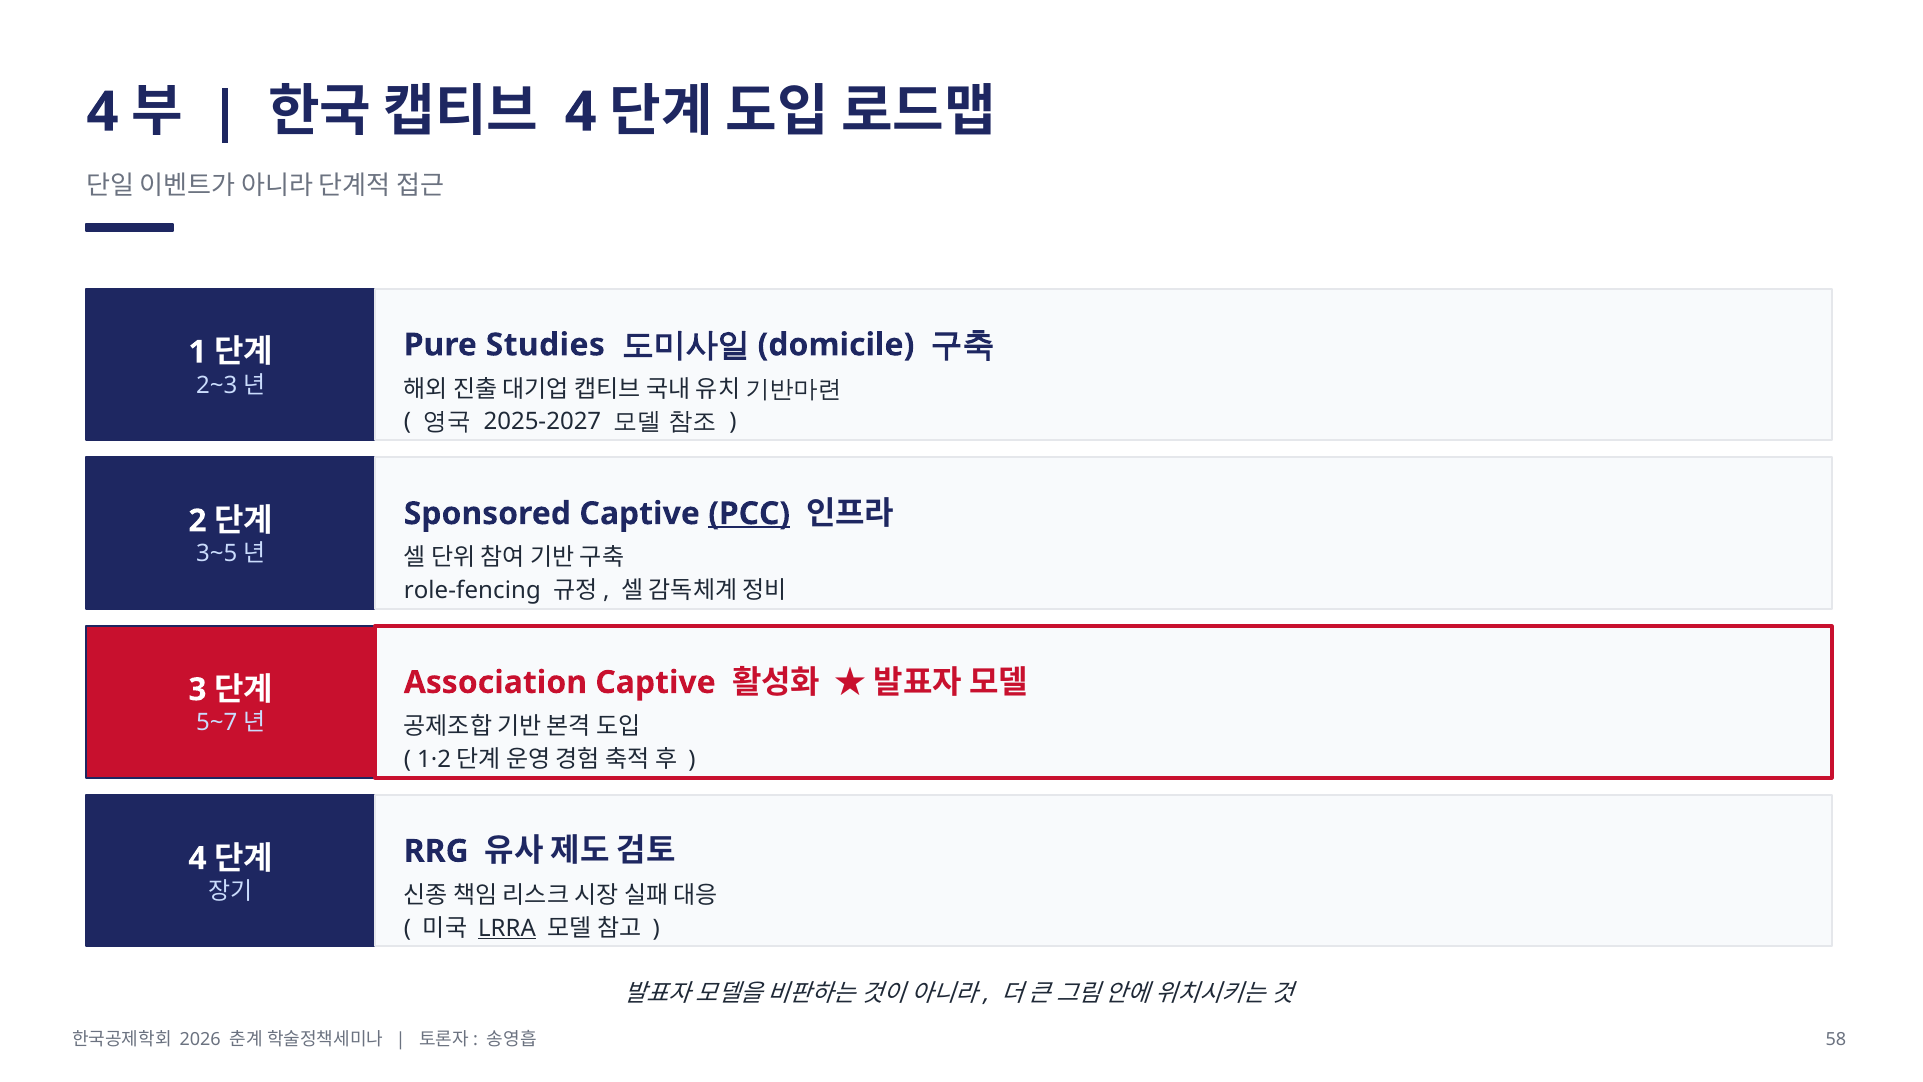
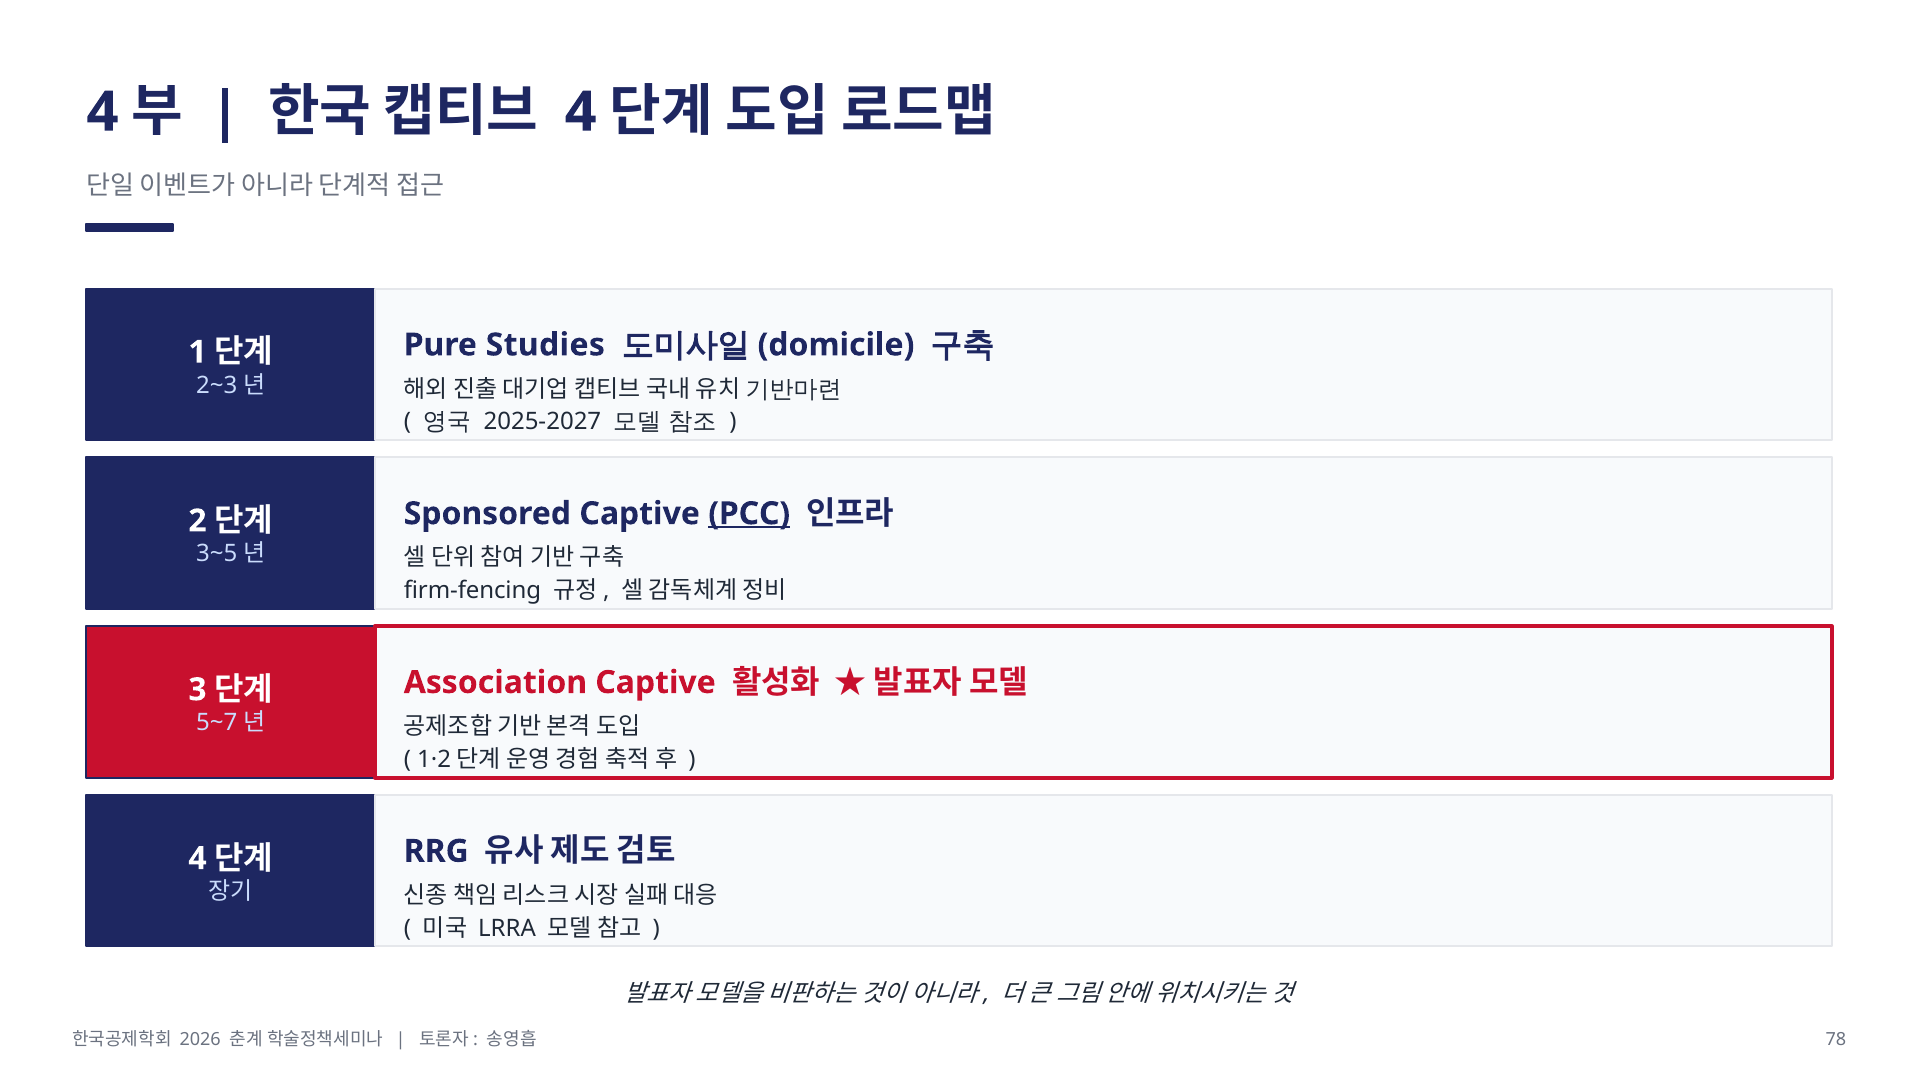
role-fencing: role-fencing -> firm-fencing (472, 591)
LRRA underline: present -> none (507, 928)
58: 58 -> 78 (1836, 1040)
